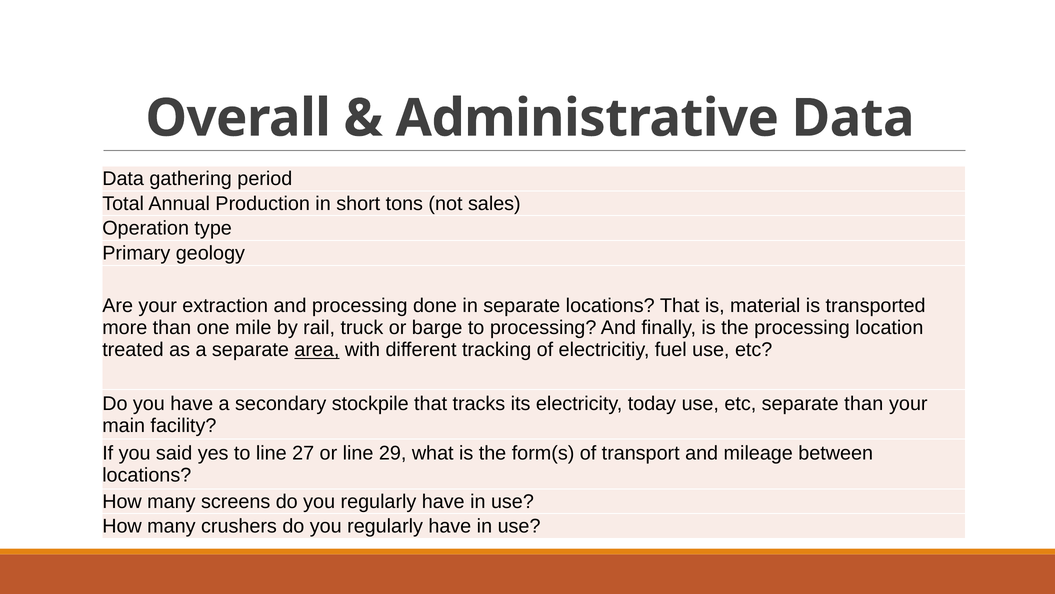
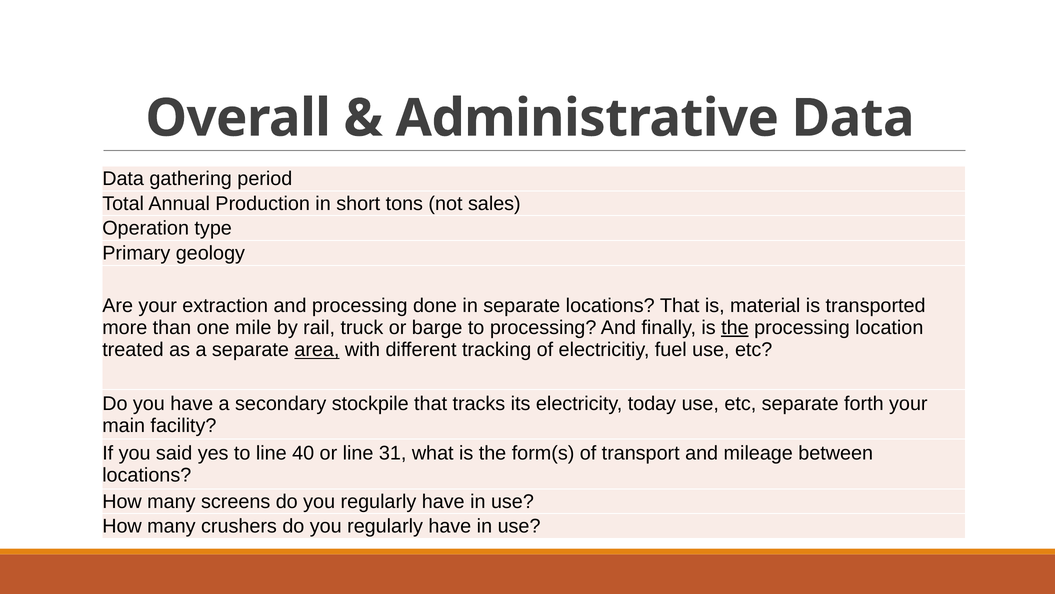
the underline: none -> present (735, 327)
separate than: than -> forth (864, 403)
27: 27 -> 40 (303, 453)
29: 29 -> 31 (393, 453)
